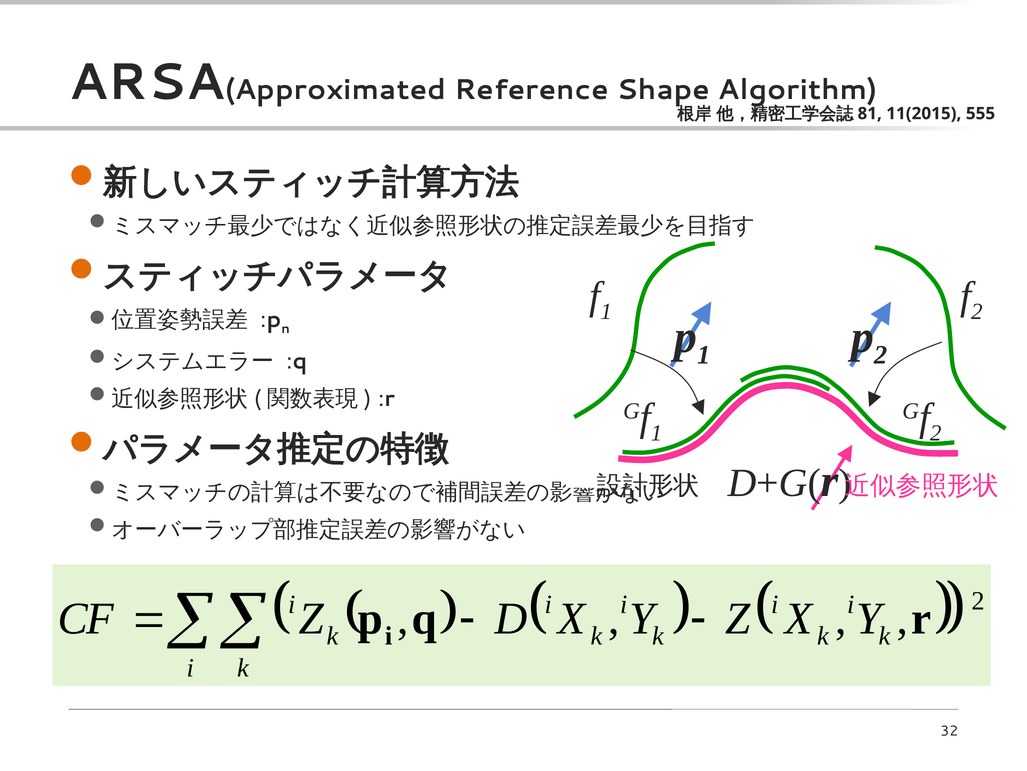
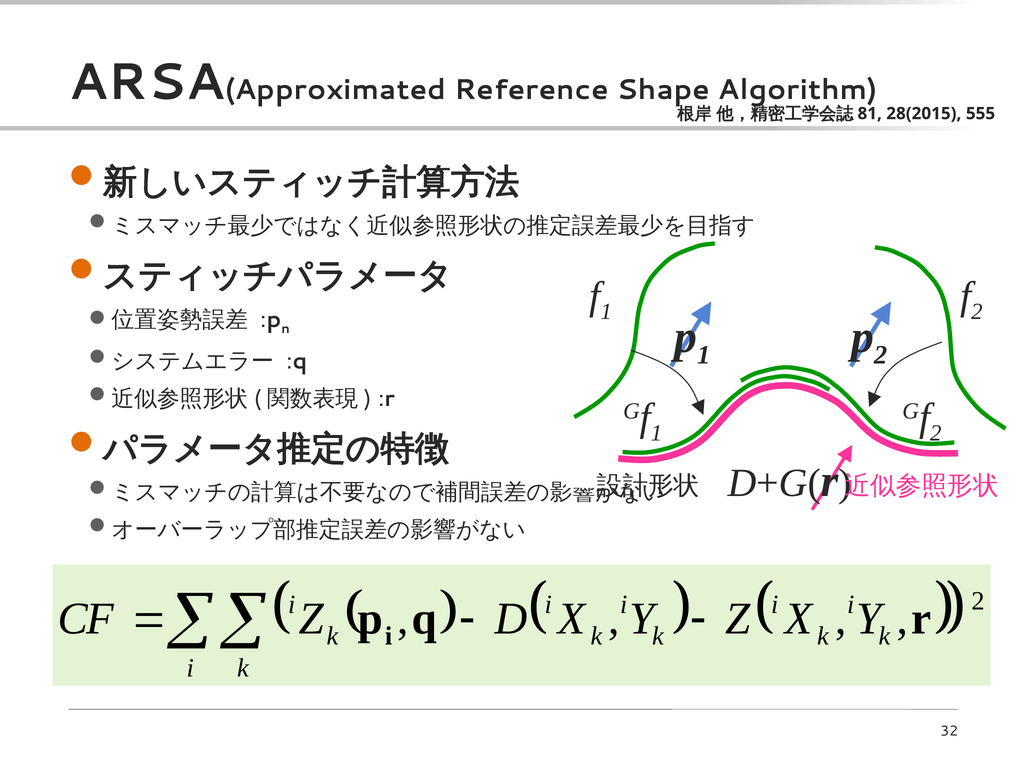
11(2015: 11(2015 -> 28(2015 (924, 113)
